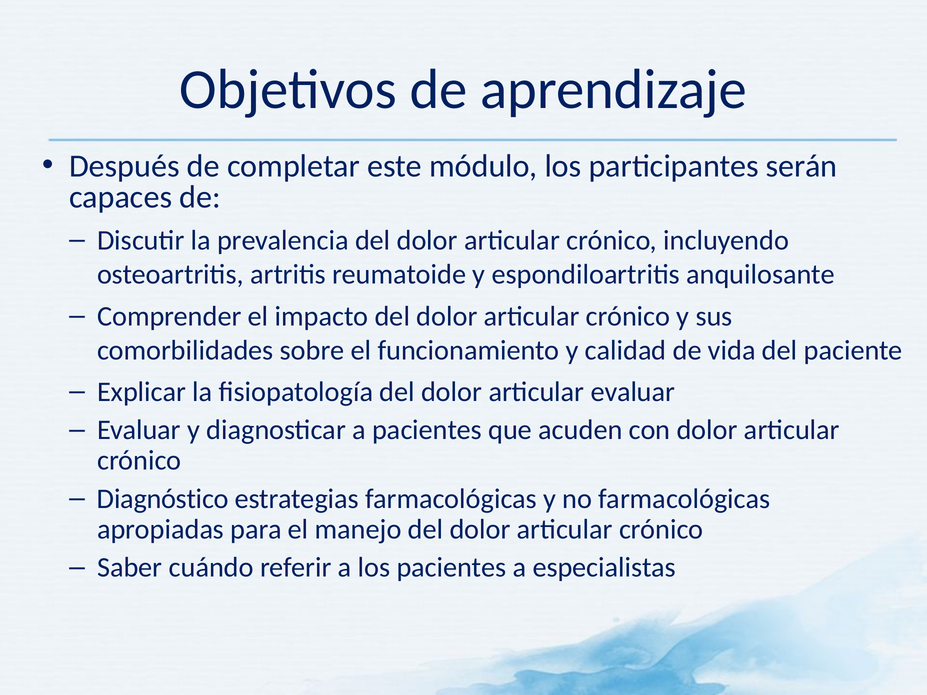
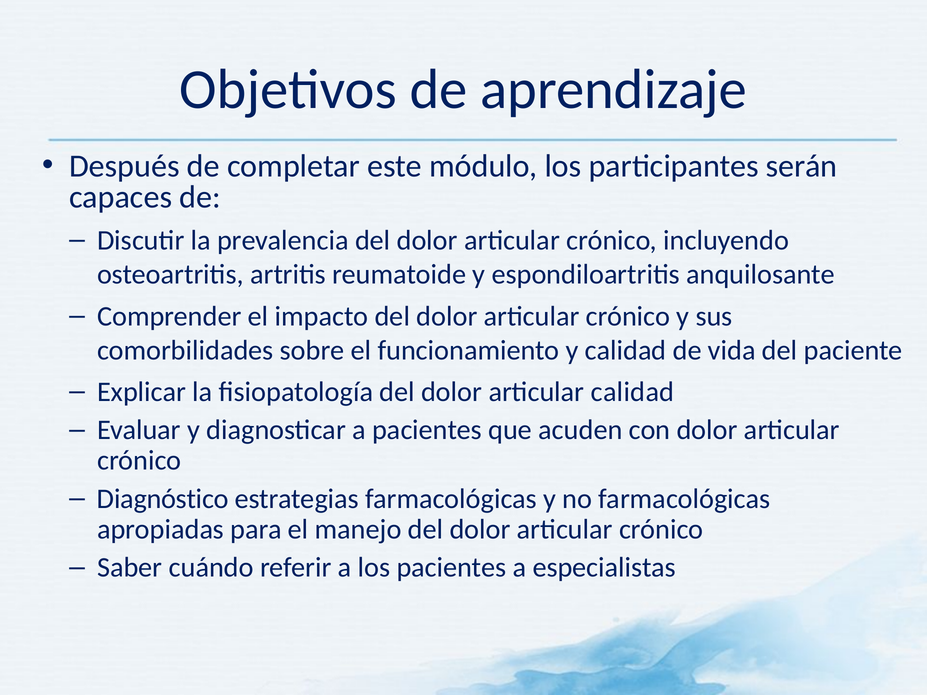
articular evaluar: evaluar -> calidad (633, 392)
